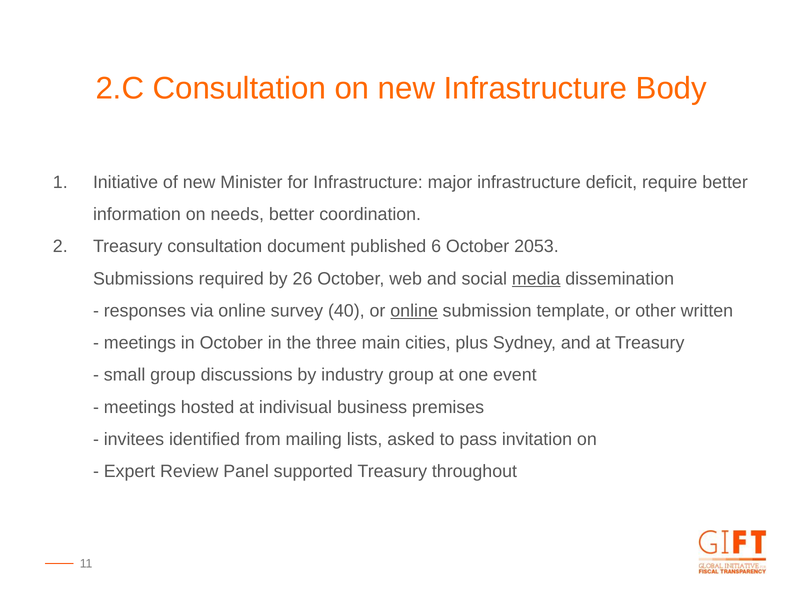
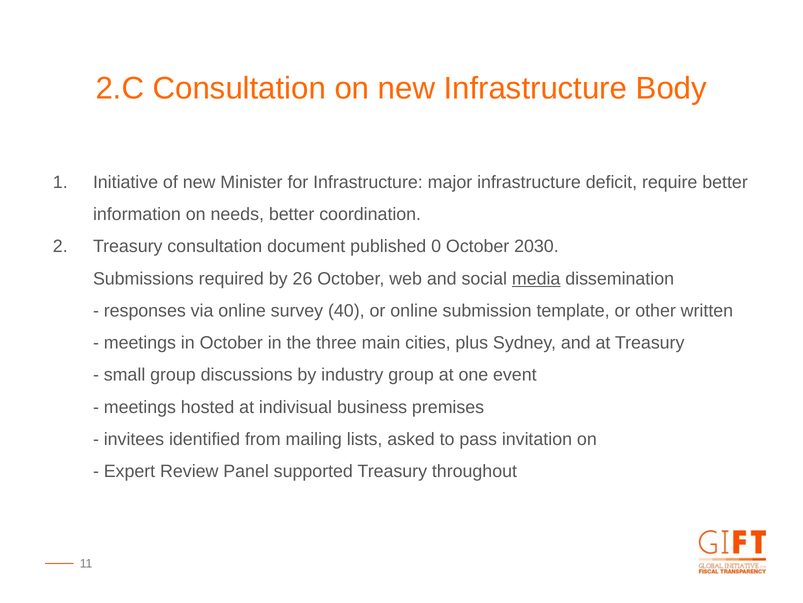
6: 6 -> 0 (436, 246)
2053: 2053 -> 2030 (536, 246)
online underline: present -> none (414, 310)
